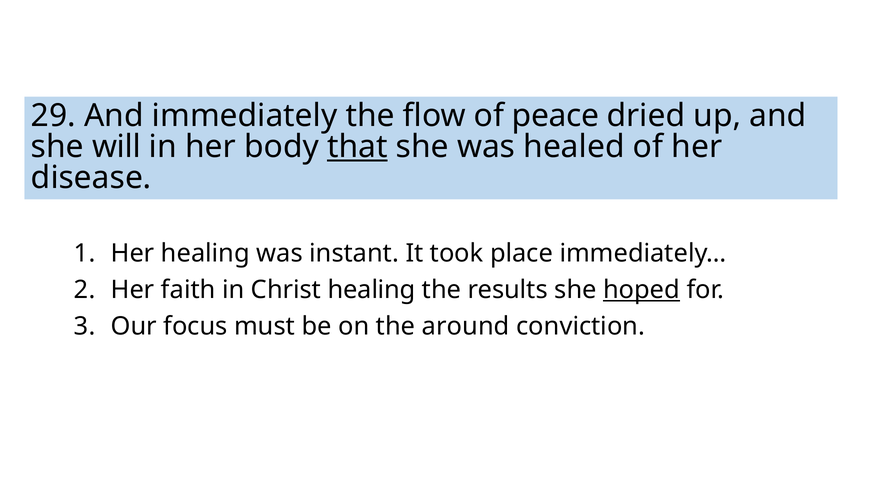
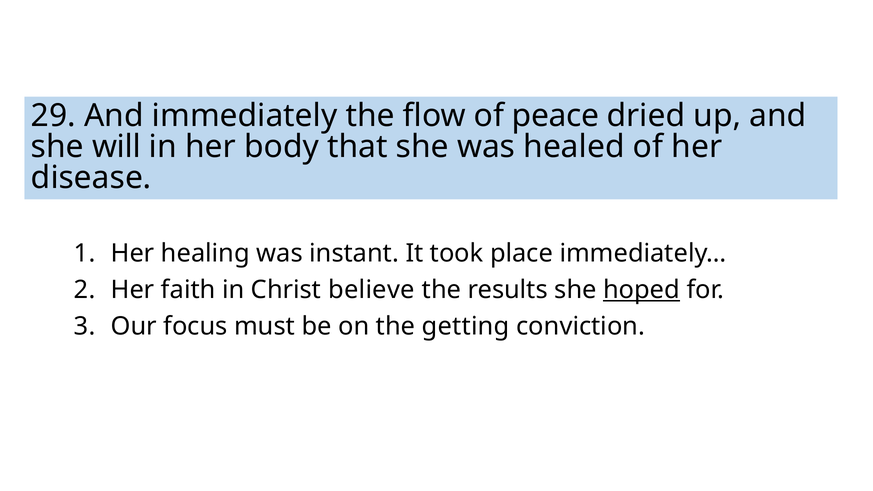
that underline: present -> none (357, 147)
Christ healing: healing -> believe (371, 290)
around: around -> getting (466, 327)
